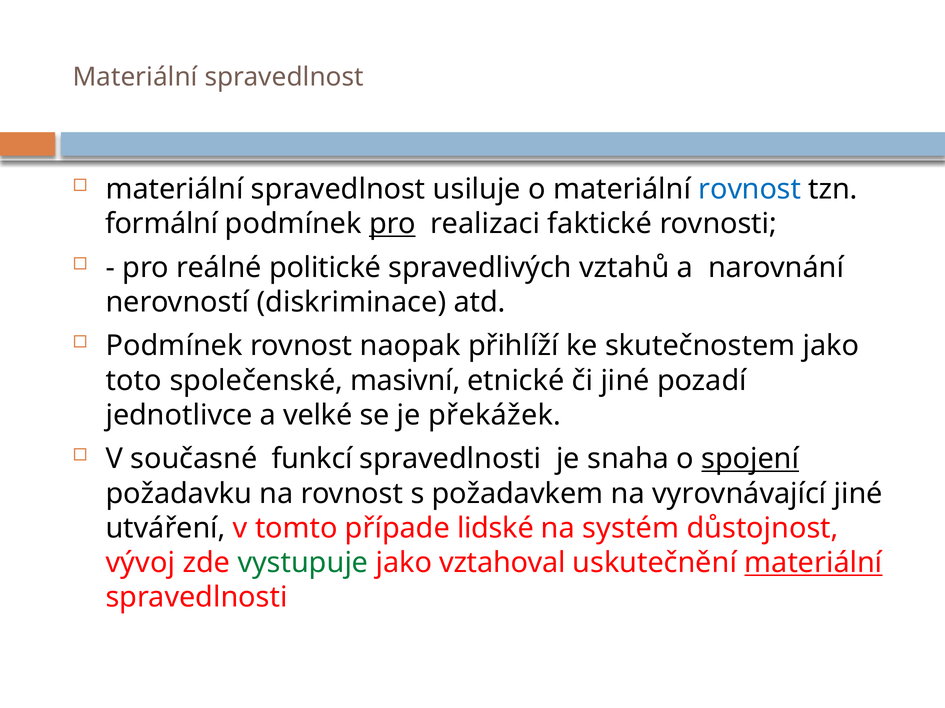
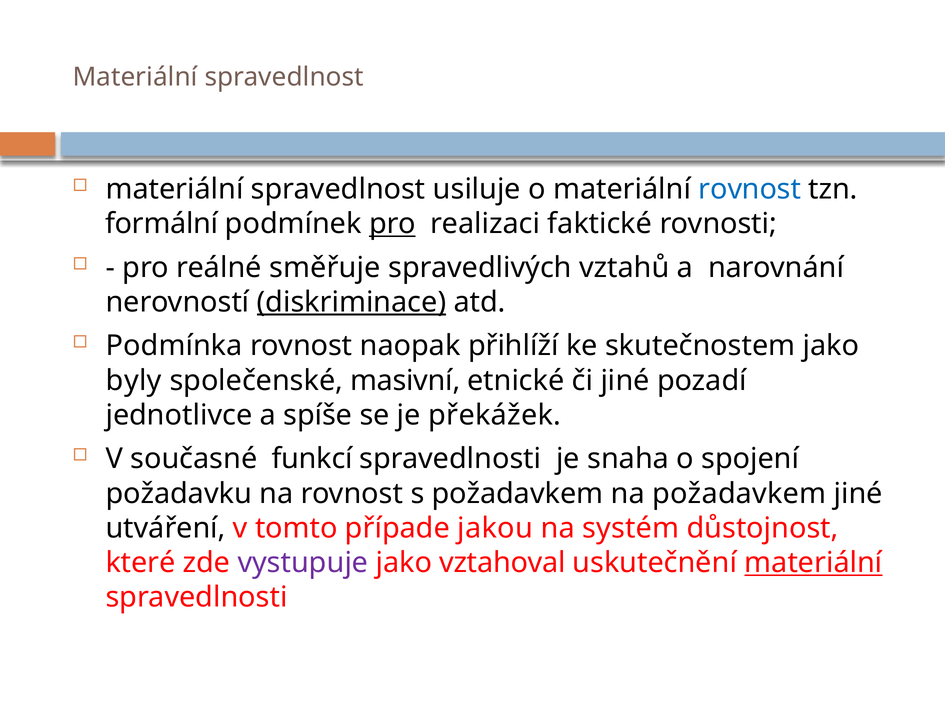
politické: politické -> směřuje (325, 268)
diskriminace underline: none -> present (352, 302)
Podmínek: Podmínek -> Podmínka (174, 346)
toto: toto -> byly (134, 381)
velké: velké -> spíše (318, 416)
spojení underline: present -> none (750, 459)
na vyrovnávající: vyrovnávající -> požadavkem (739, 494)
lidské: lidské -> jakou (495, 529)
vývoj: vývoj -> které (141, 563)
vystupuje colour: green -> purple (303, 563)
